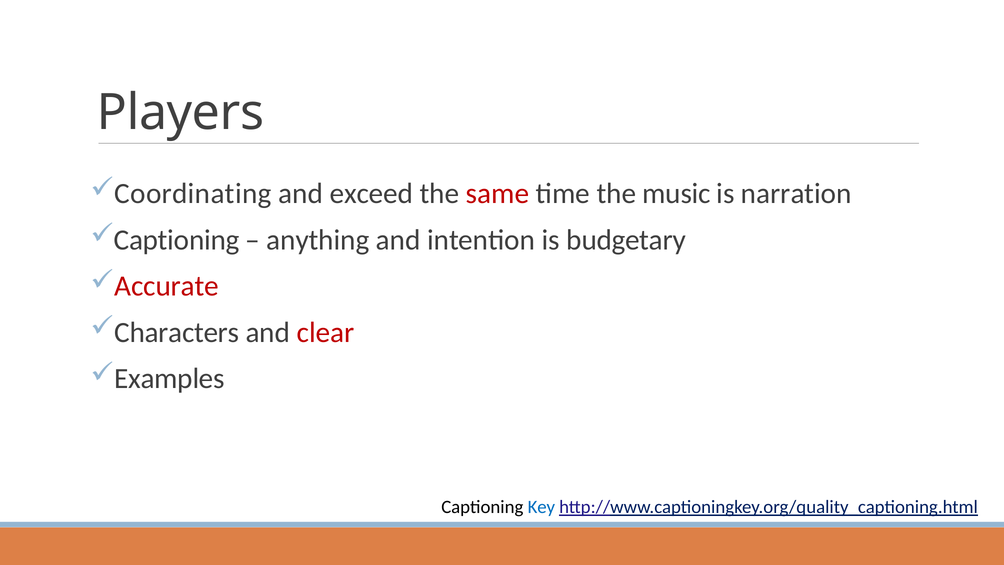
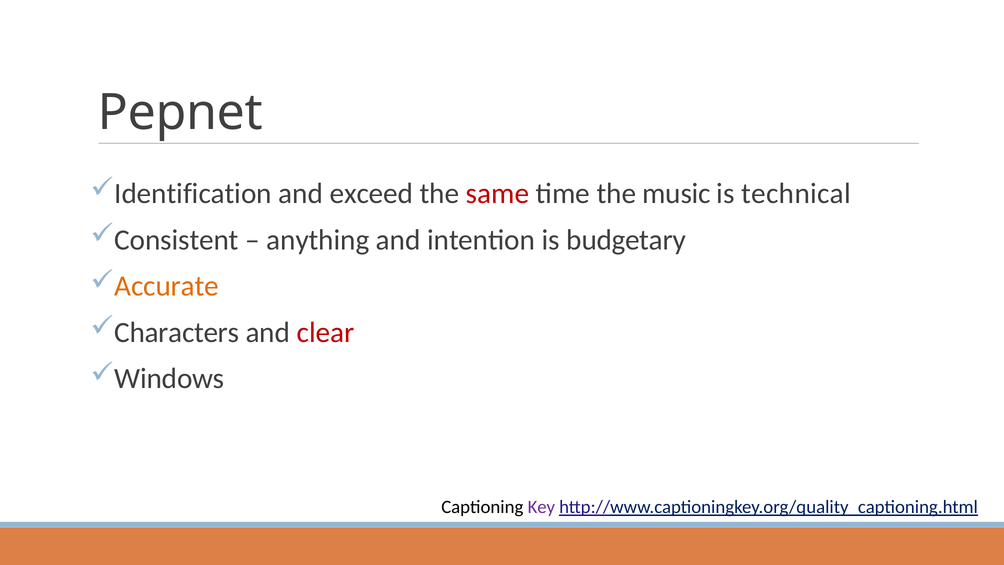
Players: Players -> Pepnet (180, 112)
Coordinating: Coordinating -> Identification (193, 194)
narration: narration -> technical (796, 194)
Captioning: Captioning -> Consistent (177, 240)
Accurate colour: red -> orange (167, 286)
Examples: Examples -> Windows (169, 379)
Key colour: blue -> purple (541, 507)
